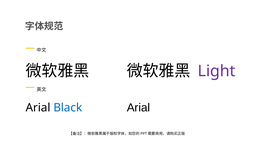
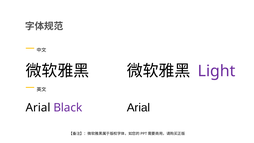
Black colour: blue -> purple (68, 108)
